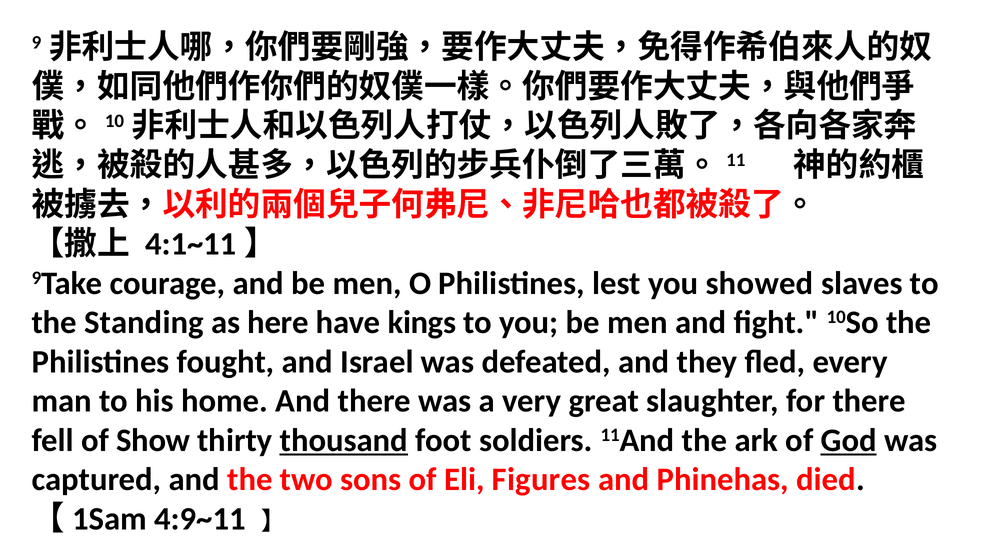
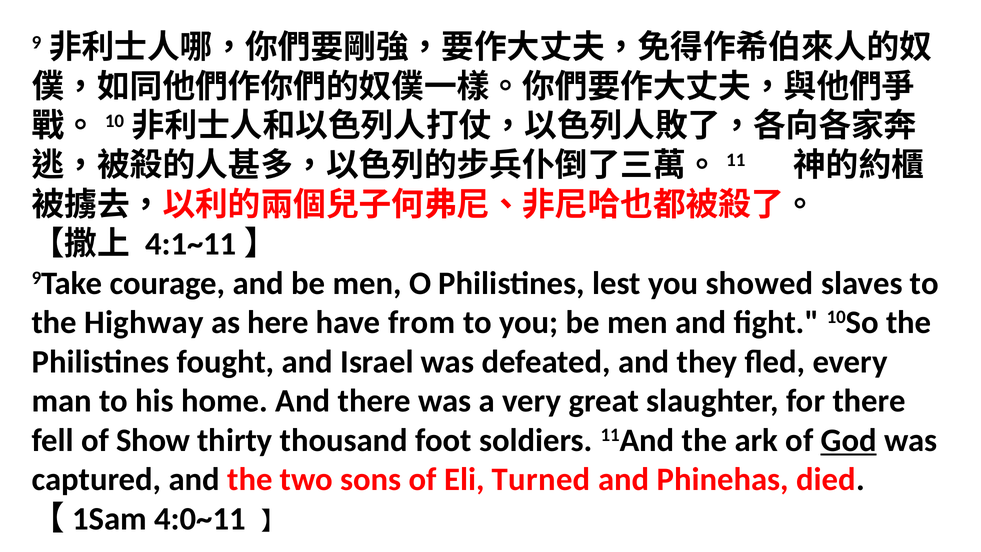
Standing: Standing -> Highway (144, 322)
kings: kings -> from (422, 322)
thousand underline: present -> none (344, 440)
Figures: Figures -> Turned (541, 479)
4:9~11: 4:9~11 -> 4:0~11 (200, 519)
